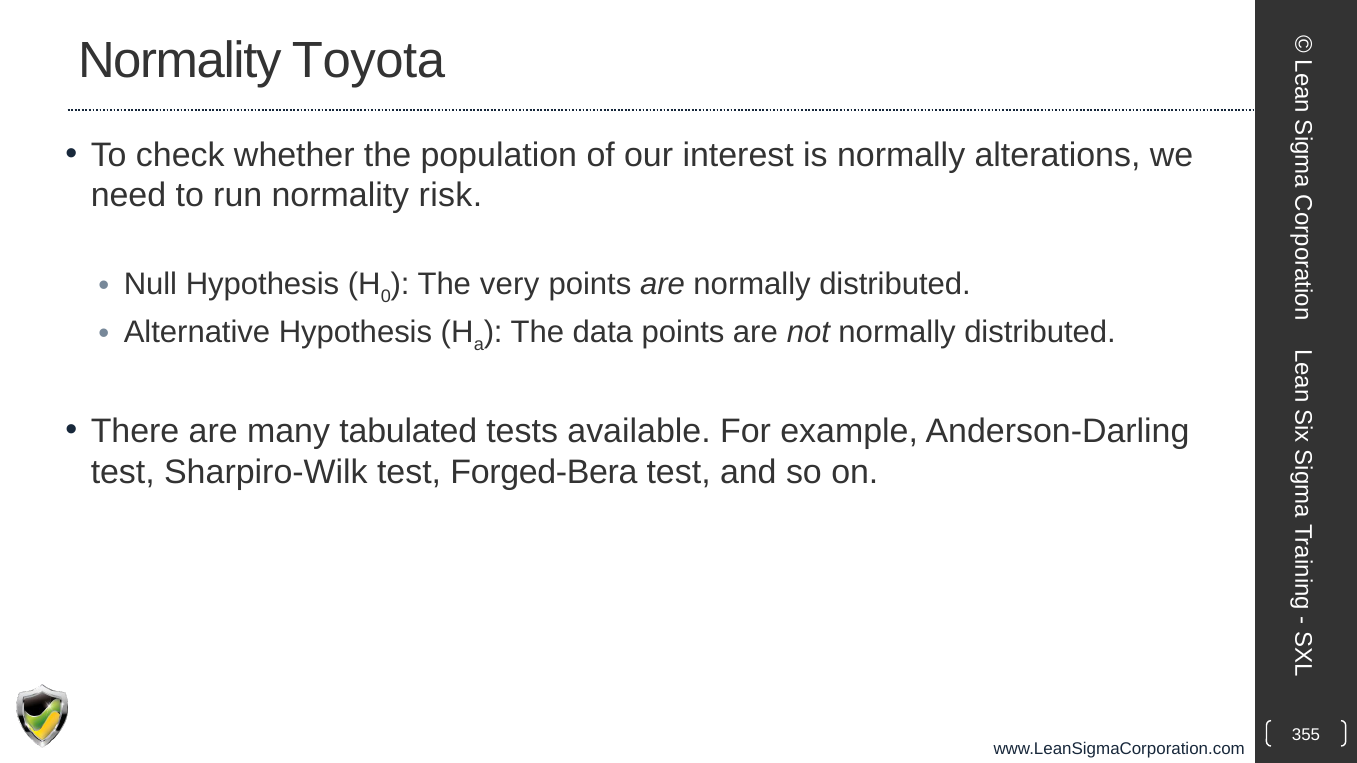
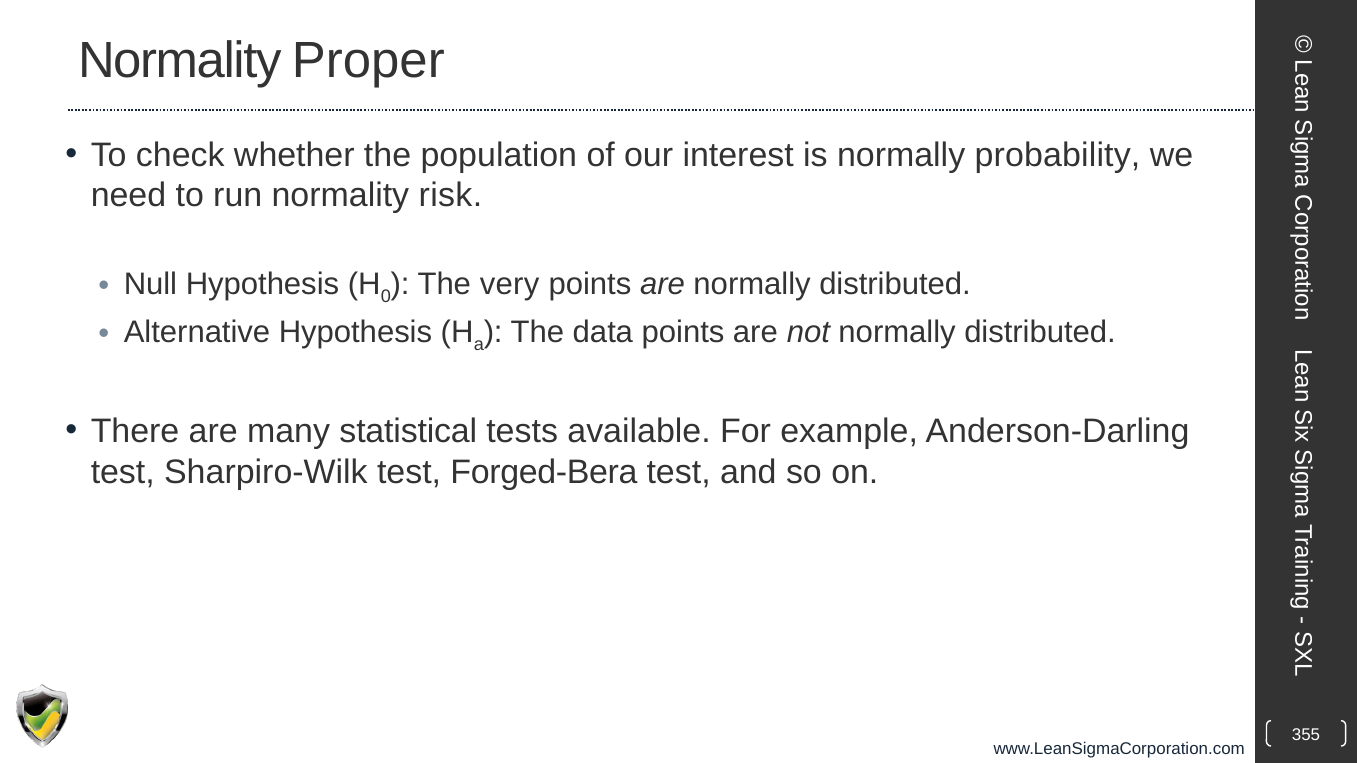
Toyota: Toyota -> Proper (368, 60)
alterations: alterations -> probability (1057, 155)
tabulated: tabulated -> statistical (408, 431)
